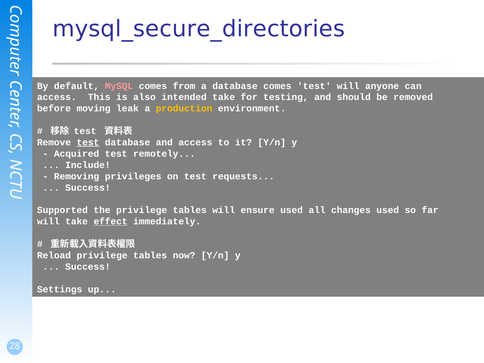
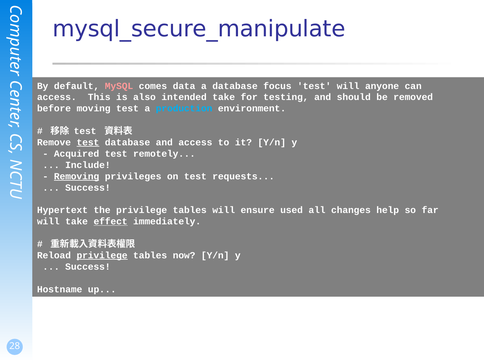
mysql_secure_directories: mysql_secure_directories -> mysql_secure_manipulate (199, 29)
from: from -> data (184, 86)
database comes: comes -> focus (277, 86)
moving leak: leak -> test (127, 108)
production colour: yellow -> light blue (184, 108)
Removing underline: none -> present (77, 176)
Supported: Supported -> Hypertext (62, 210)
changes used: used -> help (388, 210)
privilege underline: none -> present (102, 255)
Settings: Settings -> Hostname (60, 289)
